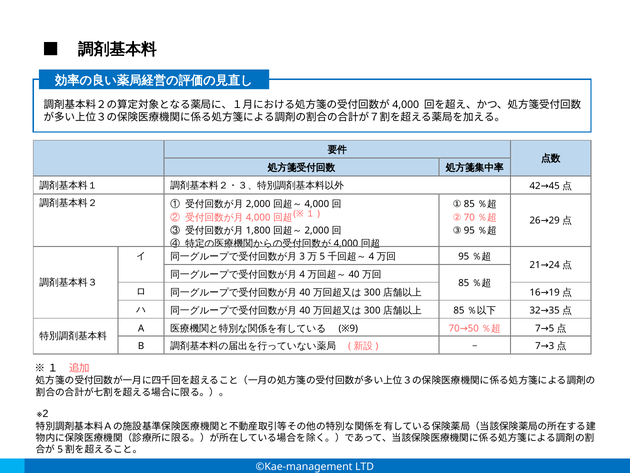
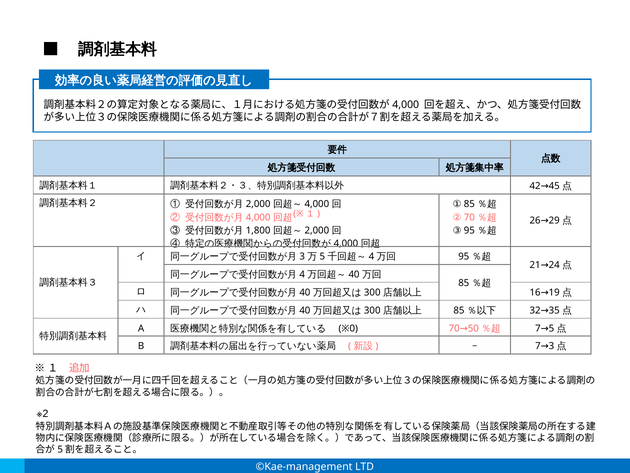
※9: ※9 -> ※0 (348, 328)
